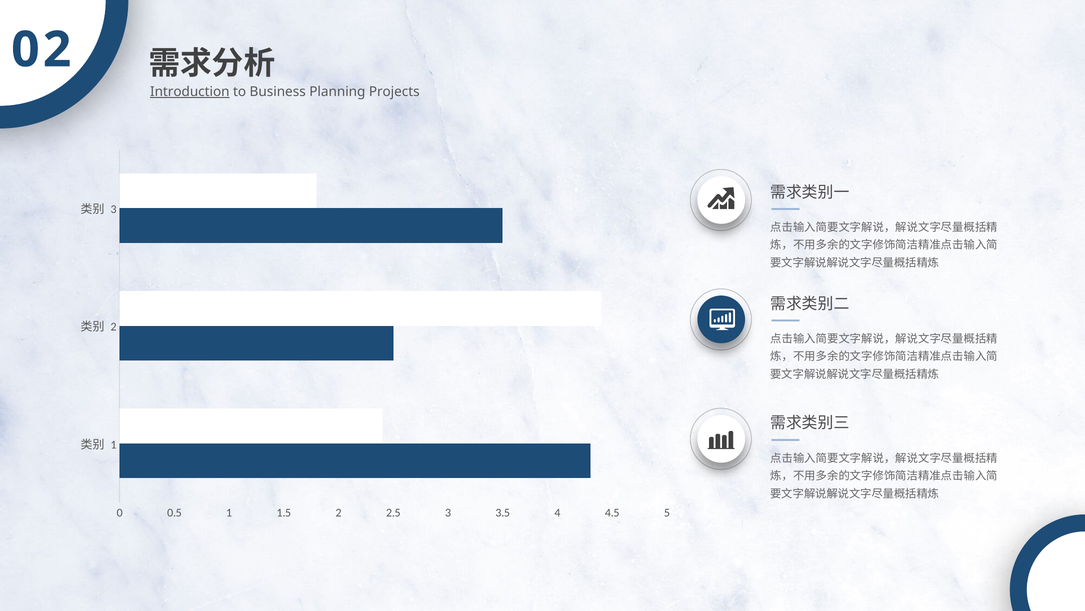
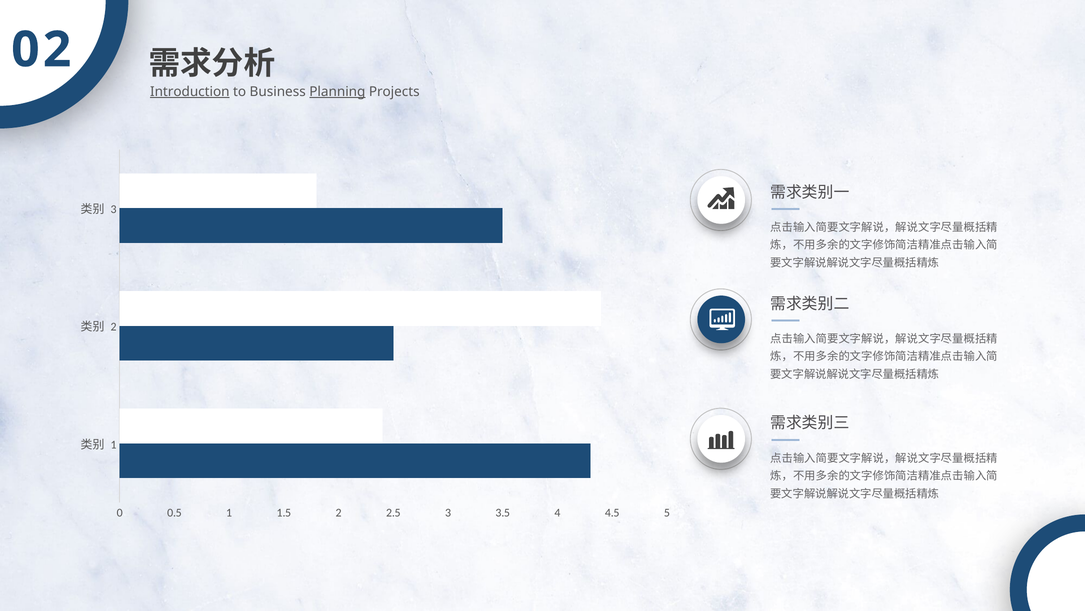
Planning underline: none -> present (337, 92)
